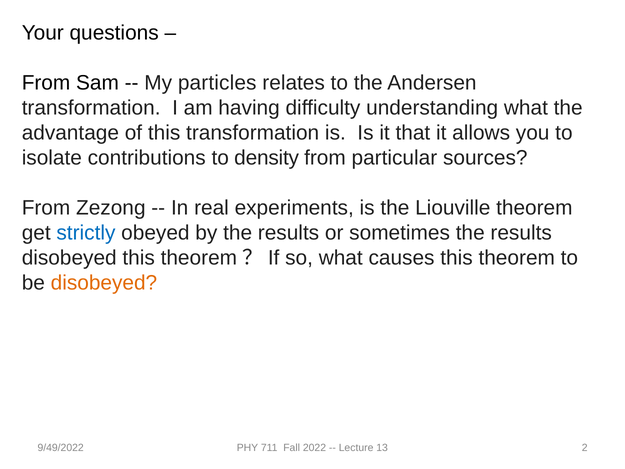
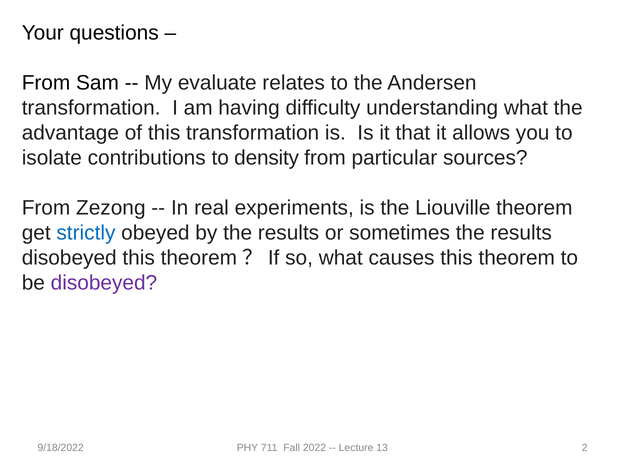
particles: particles -> evaluate (217, 83)
disobeyed colour: orange -> purple (104, 283)
9/49/2022: 9/49/2022 -> 9/18/2022 (61, 448)
